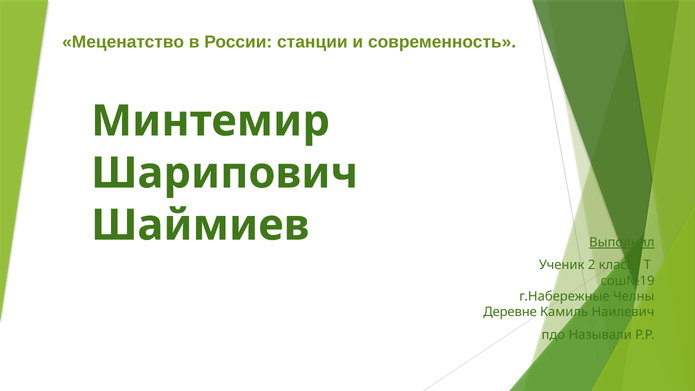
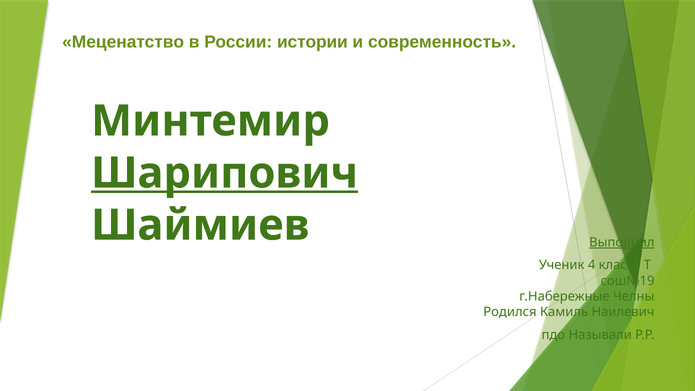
станции: станции -> истории (312, 42)
Шарипович underline: none -> present (225, 173)
2: 2 -> 4 (592, 265)
Деревне: Деревне -> Родился (510, 312)
